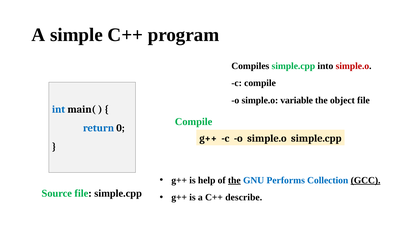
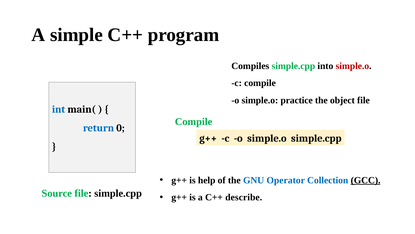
variable: variable -> practice (297, 100)
the underline: present -> none (234, 180)
Performs: Performs -> Operator (286, 180)
